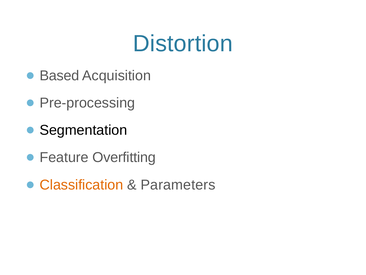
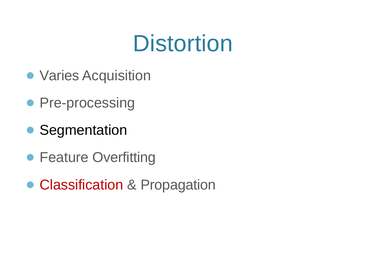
Based: Based -> Varies (59, 75)
Classification colour: orange -> red (81, 184)
Parameters: Parameters -> Propagation (178, 184)
